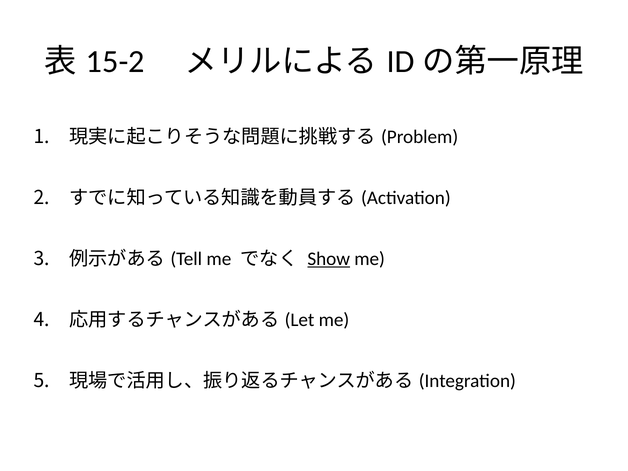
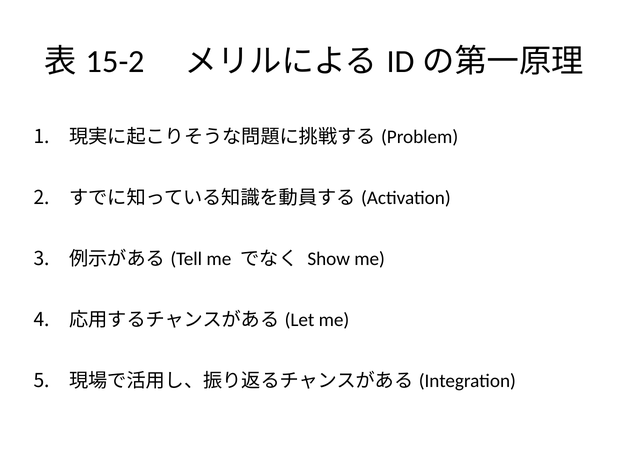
Show underline: present -> none (329, 259)
